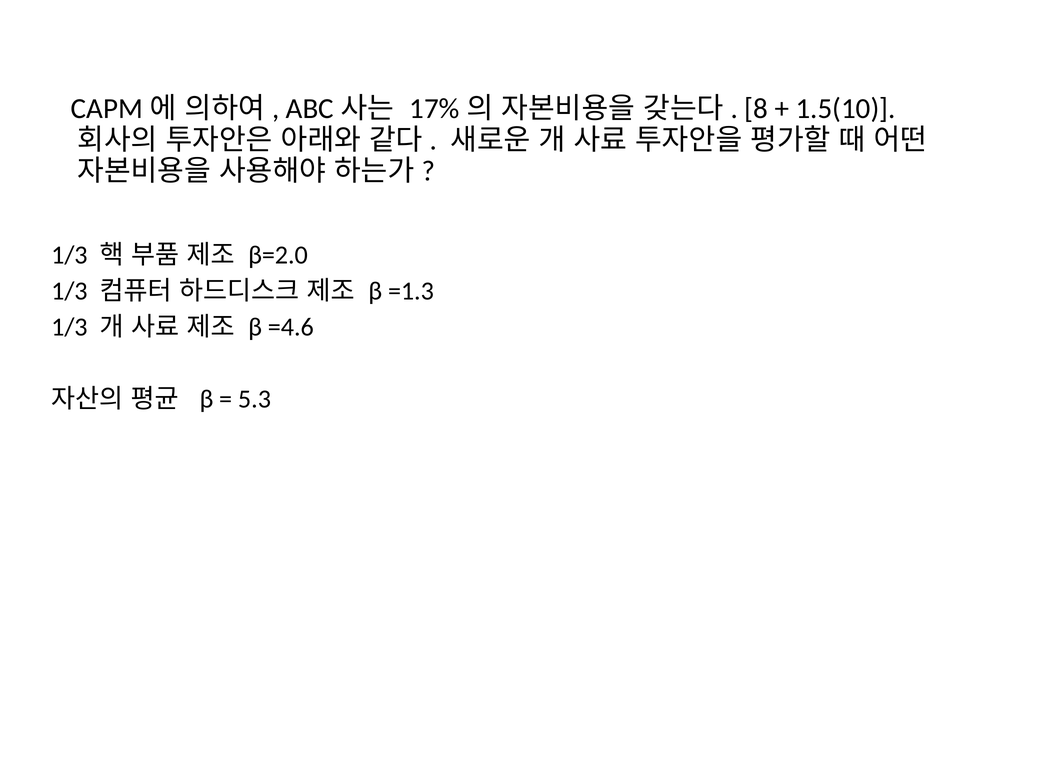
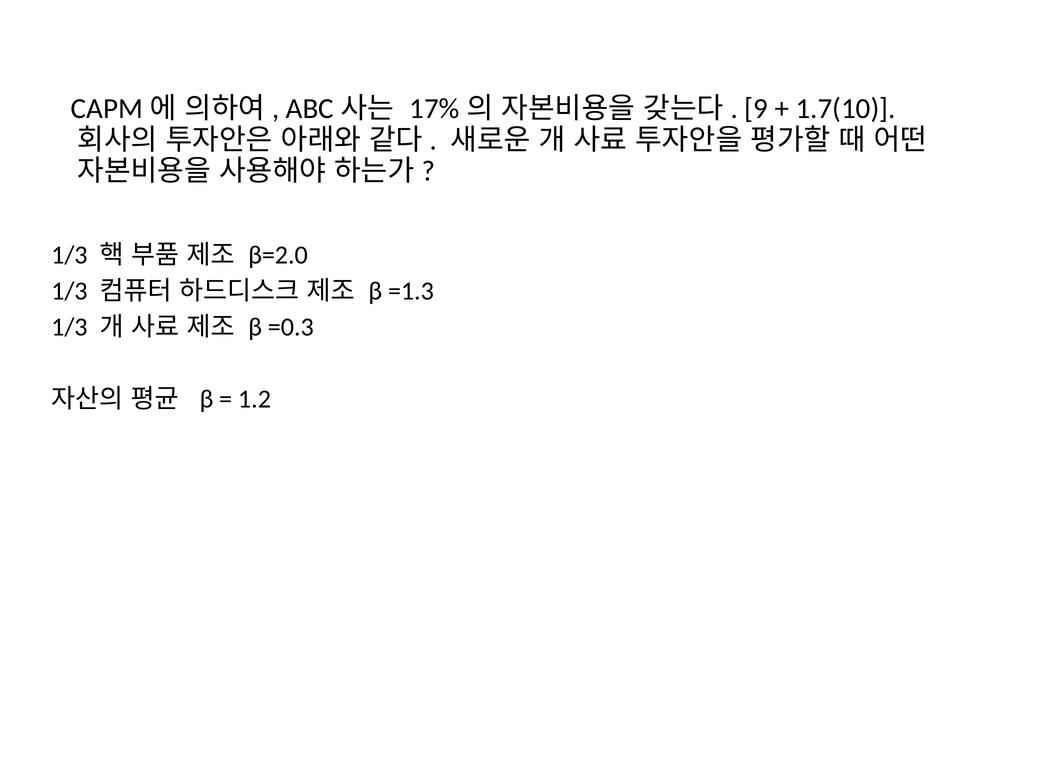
8: 8 -> 9 (756, 109)
1.5(10: 1.5(10 -> 1.7(10 (846, 109)
=4.6: =4.6 -> =0.3 (291, 327)
5.3: 5.3 -> 1.2 (255, 399)
